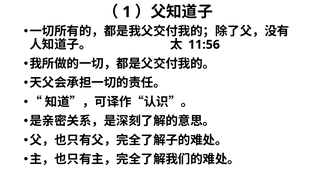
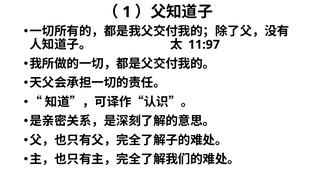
11:56: 11:56 -> 11:97 (204, 45)
